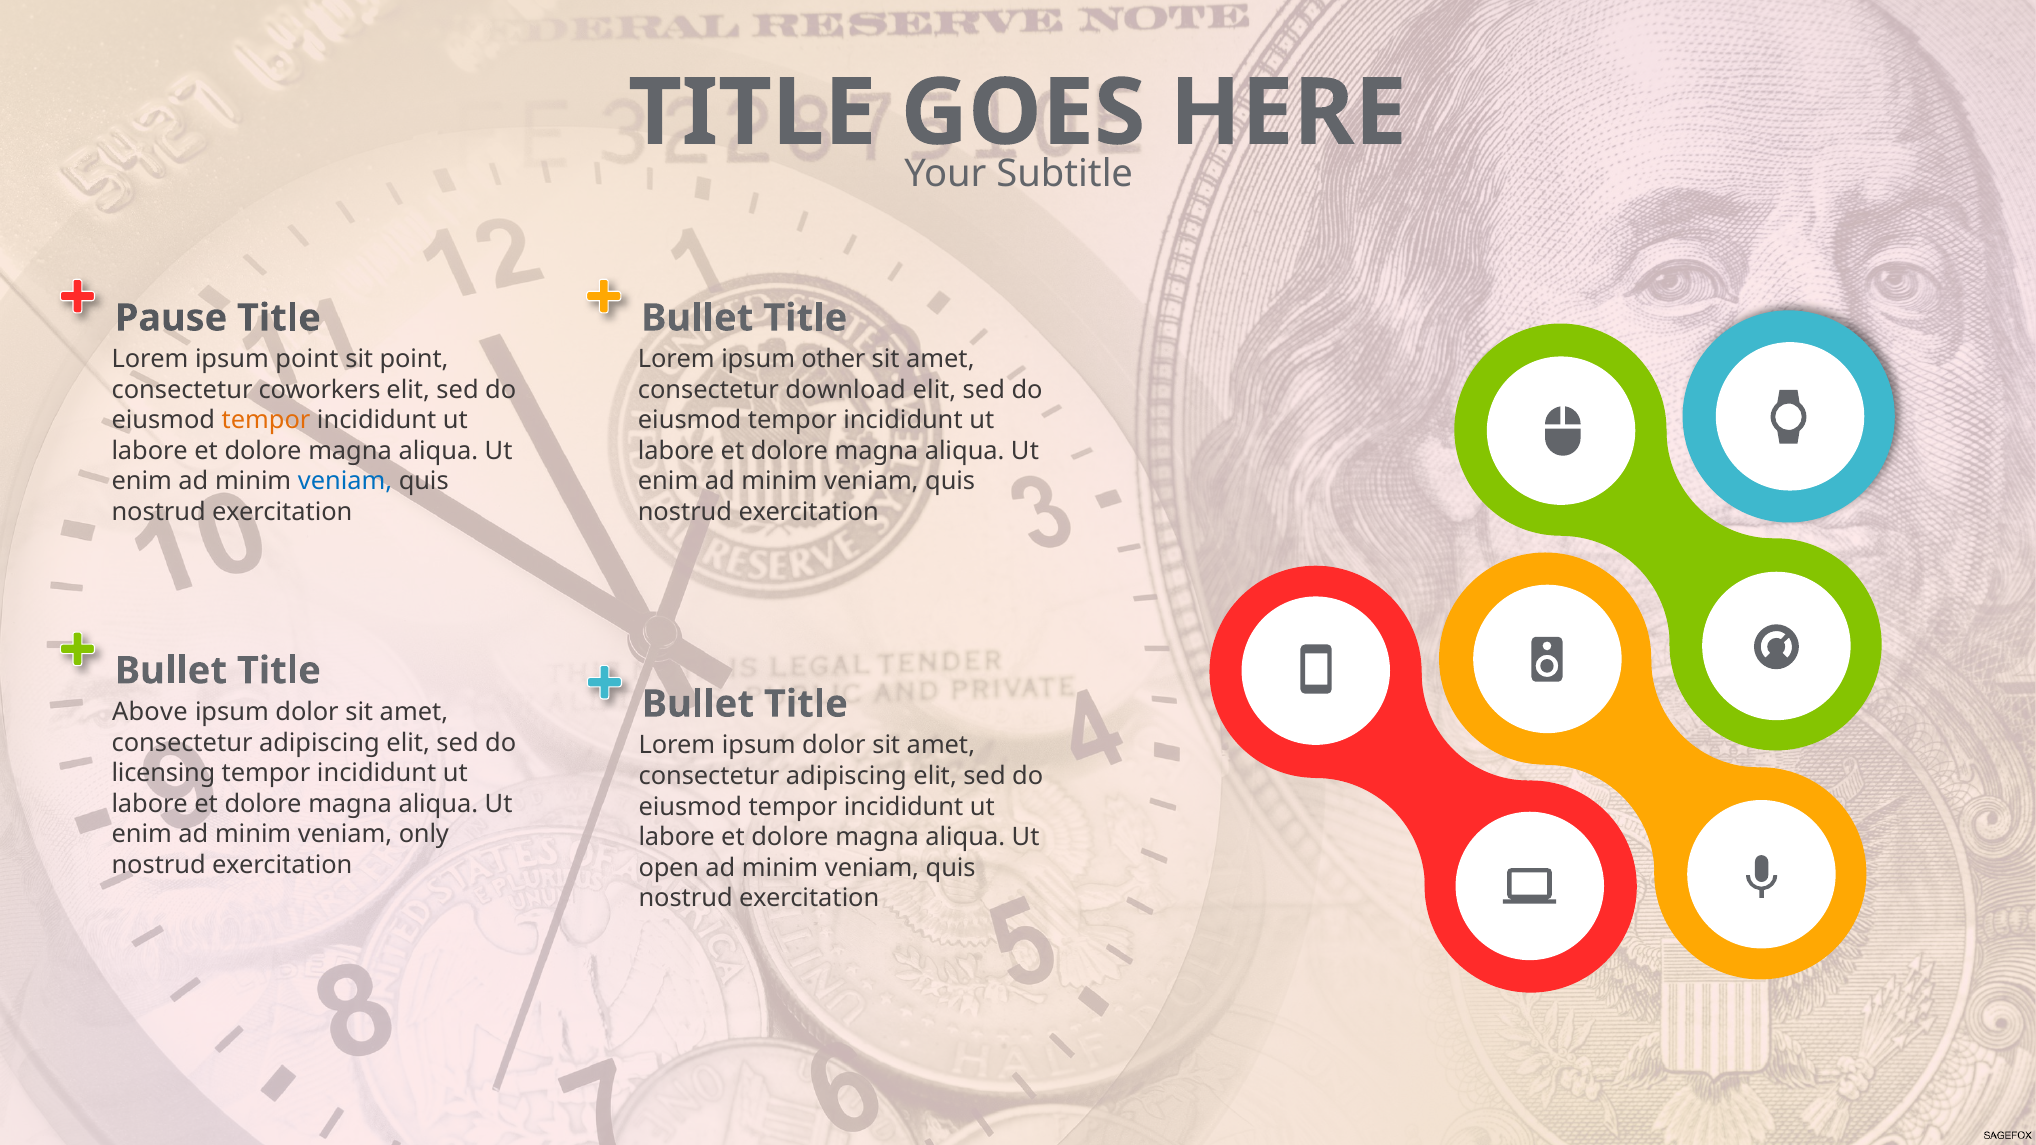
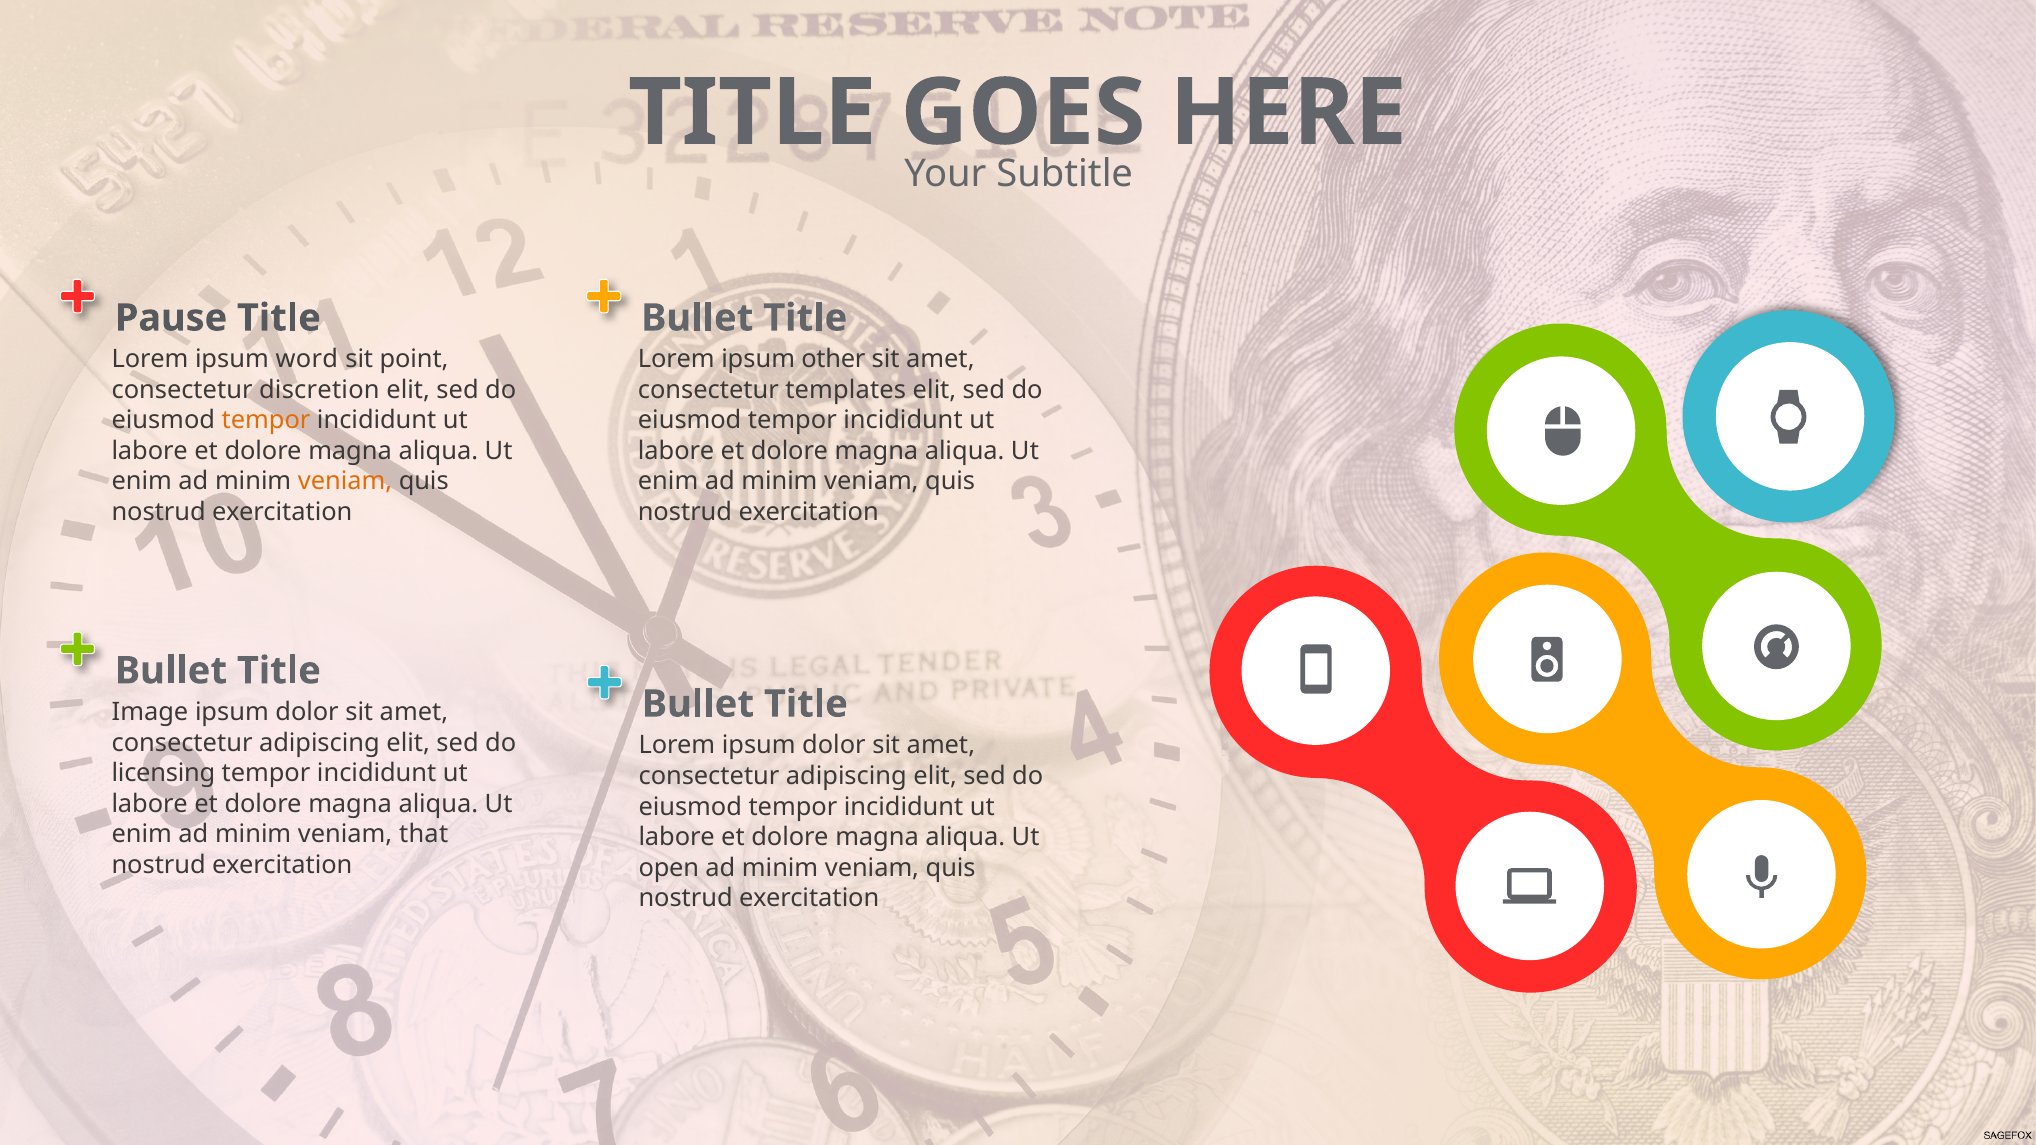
ipsum point: point -> word (307, 360)
coworkers: coworkers -> discretion (319, 390)
download: download -> templates (846, 390)
veniam colour: blue -> orange (345, 482)
Above: Above -> Image (150, 712)
only: only -> that (424, 835)
